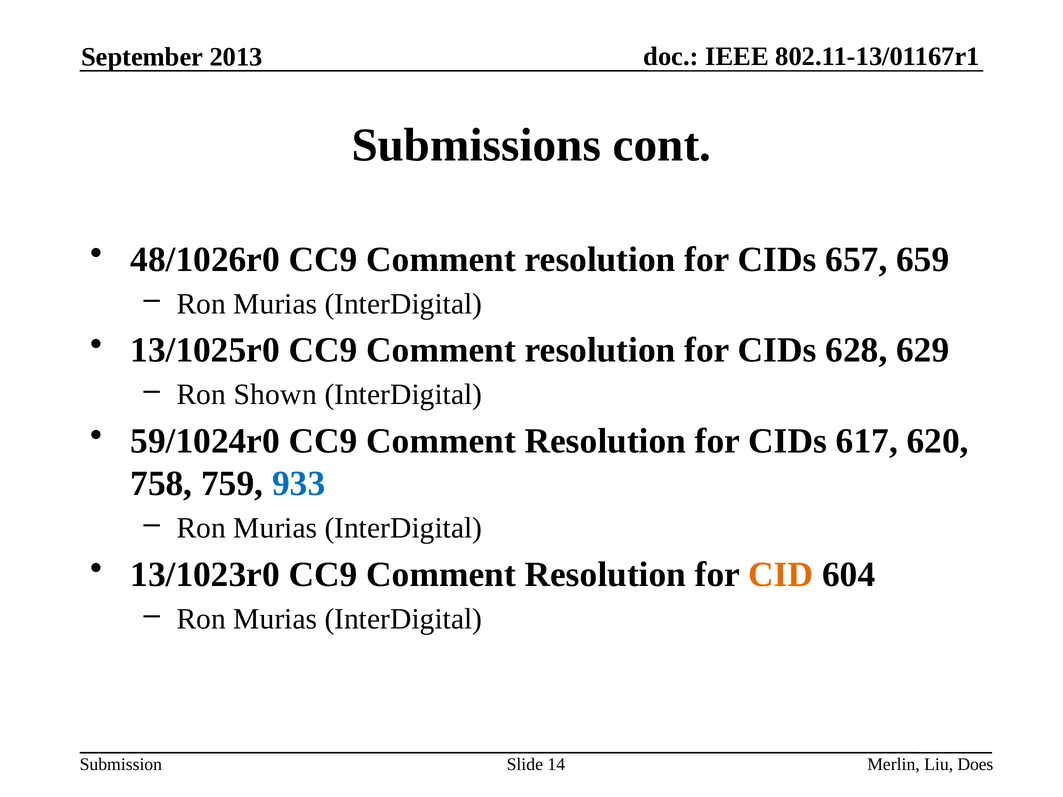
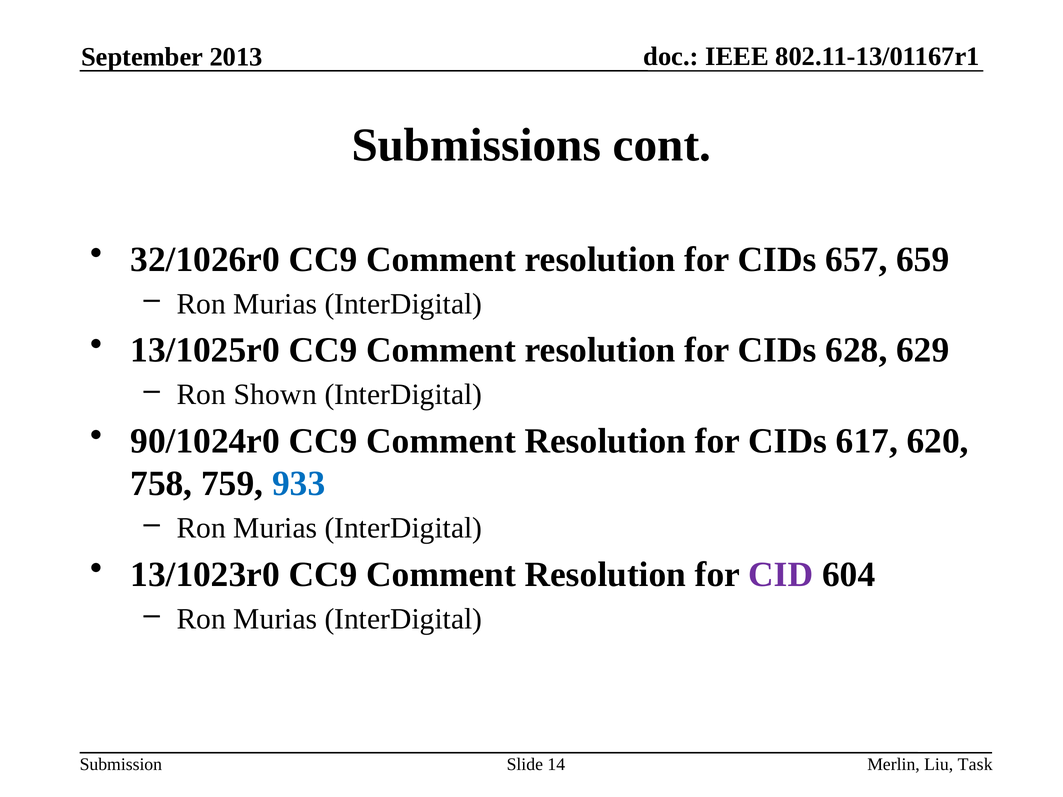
48/1026r0: 48/1026r0 -> 32/1026r0 (205, 259)
59/1024r0: 59/1024r0 -> 90/1024r0 (205, 441)
CID colour: orange -> purple (781, 575)
Does: Does -> Task (975, 765)
